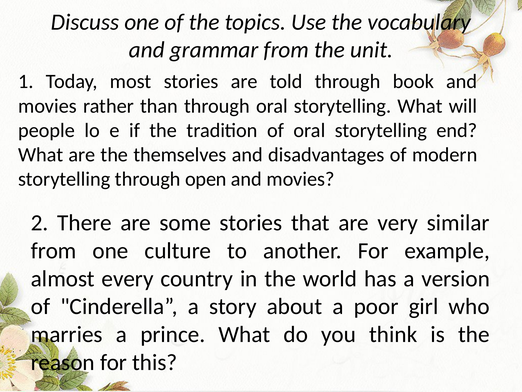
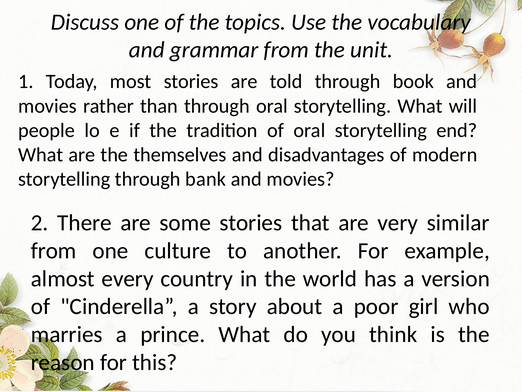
open: open -> bank (206, 179)
